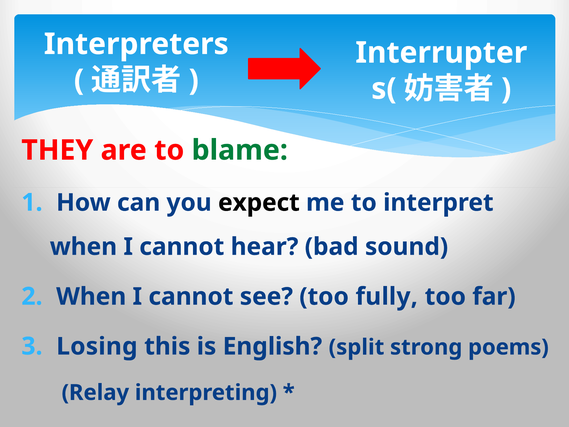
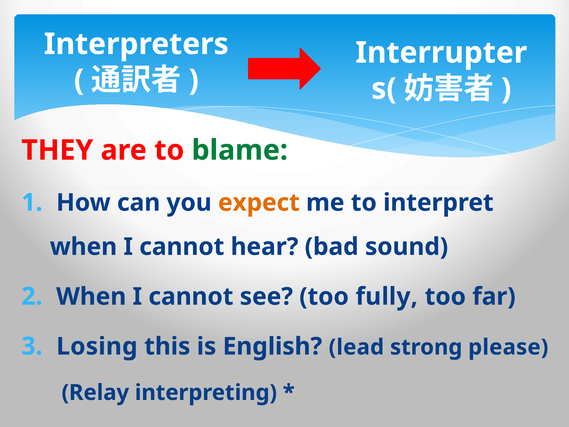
expect colour: black -> orange (259, 203)
split: split -> lead (356, 347)
poems: poems -> please (508, 347)
